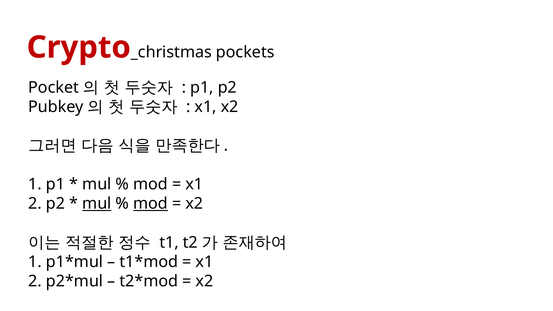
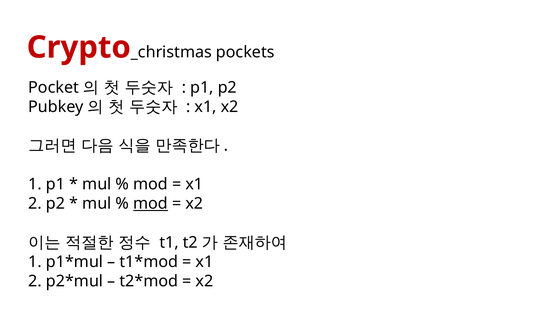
mul underline: present -> none (97, 204)
